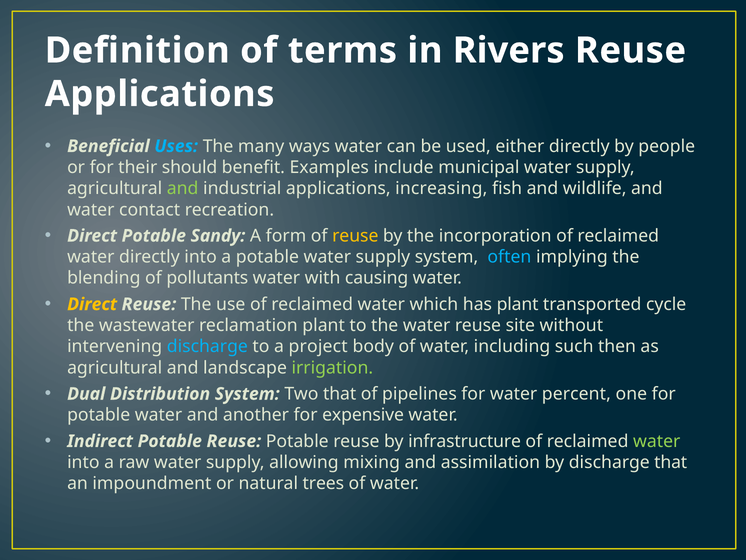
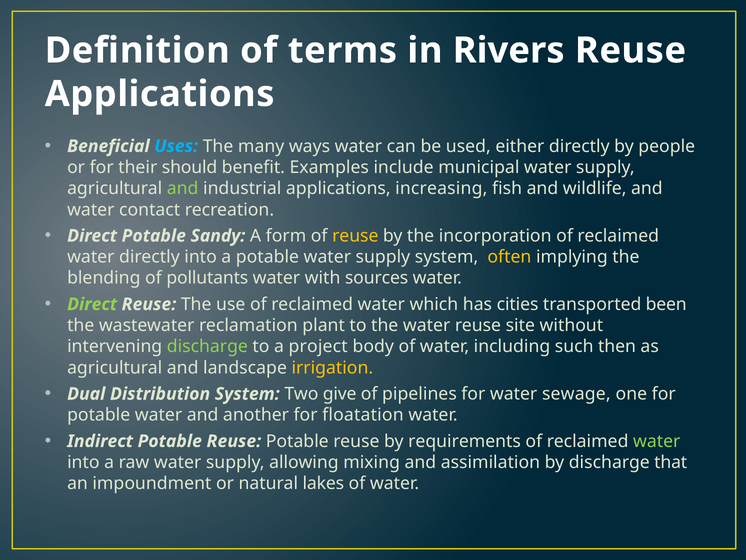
often colour: light blue -> yellow (509, 257)
causing: causing -> sources (377, 278)
Direct colour: yellow -> light green (92, 304)
has plant: plant -> cities (518, 304)
cycle: cycle -> been (666, 304)
discharge colour: light blue -> light green (207, 346)
irrigation colour: light green -> yellow (332, 367)
Two that: that -> give (340, 394)
percent: percent -> sewage (576, 394)
expensive: expensive -> floatation (363, 415)
infrastructure: infrastructure -> requirements (465, 441)
trees: trees -> lakes (323, 483)
